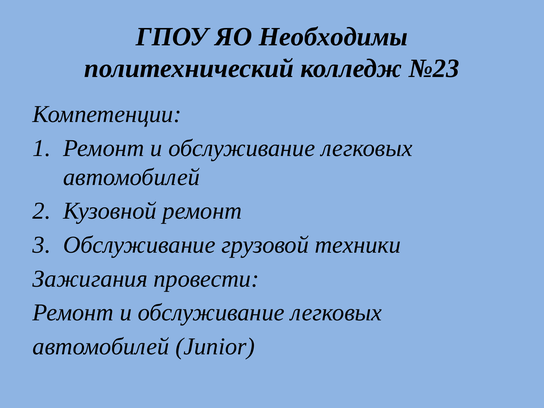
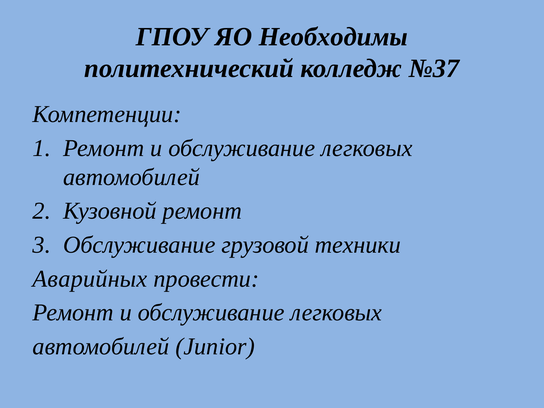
№23: №23 -> №37 (434, 69)
Зажигания: Зажигания -> Аварийных (90, 279)
